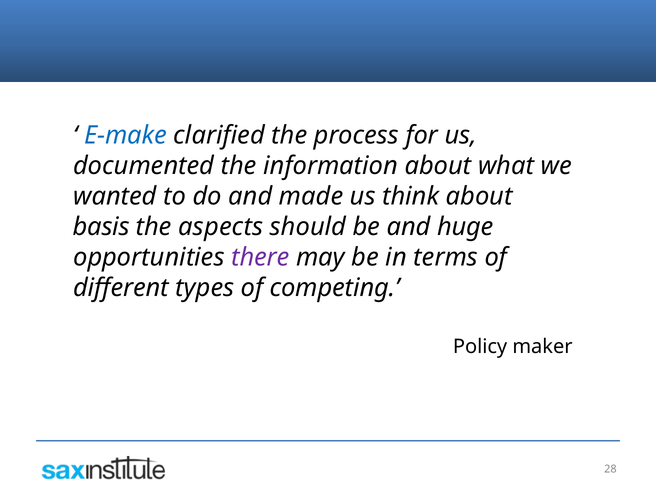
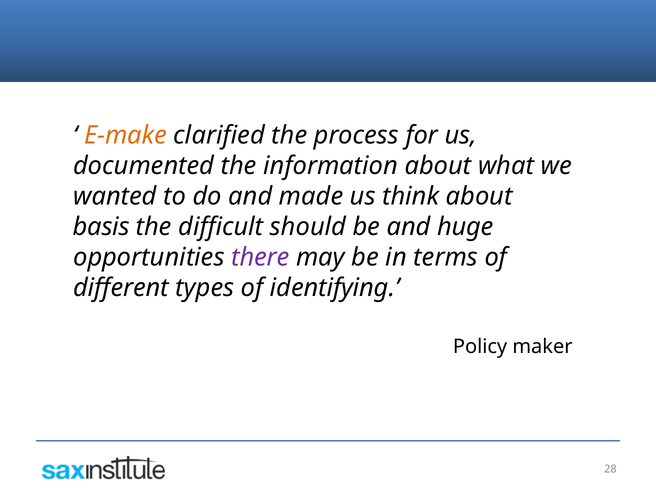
E-make colour: blue -> orange (126, 135)
aspects: aspects -> difficult (221, 227)
competing: competing -> identifying (335, 288)
